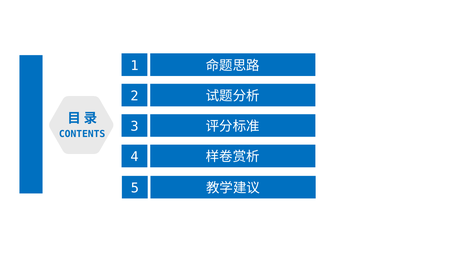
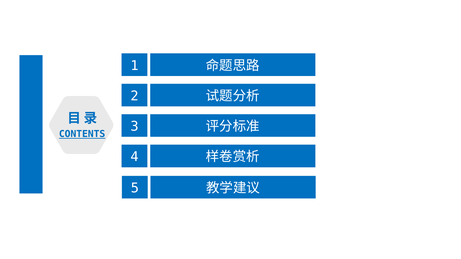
CONTENTS underline: none -> present (82, 134)
